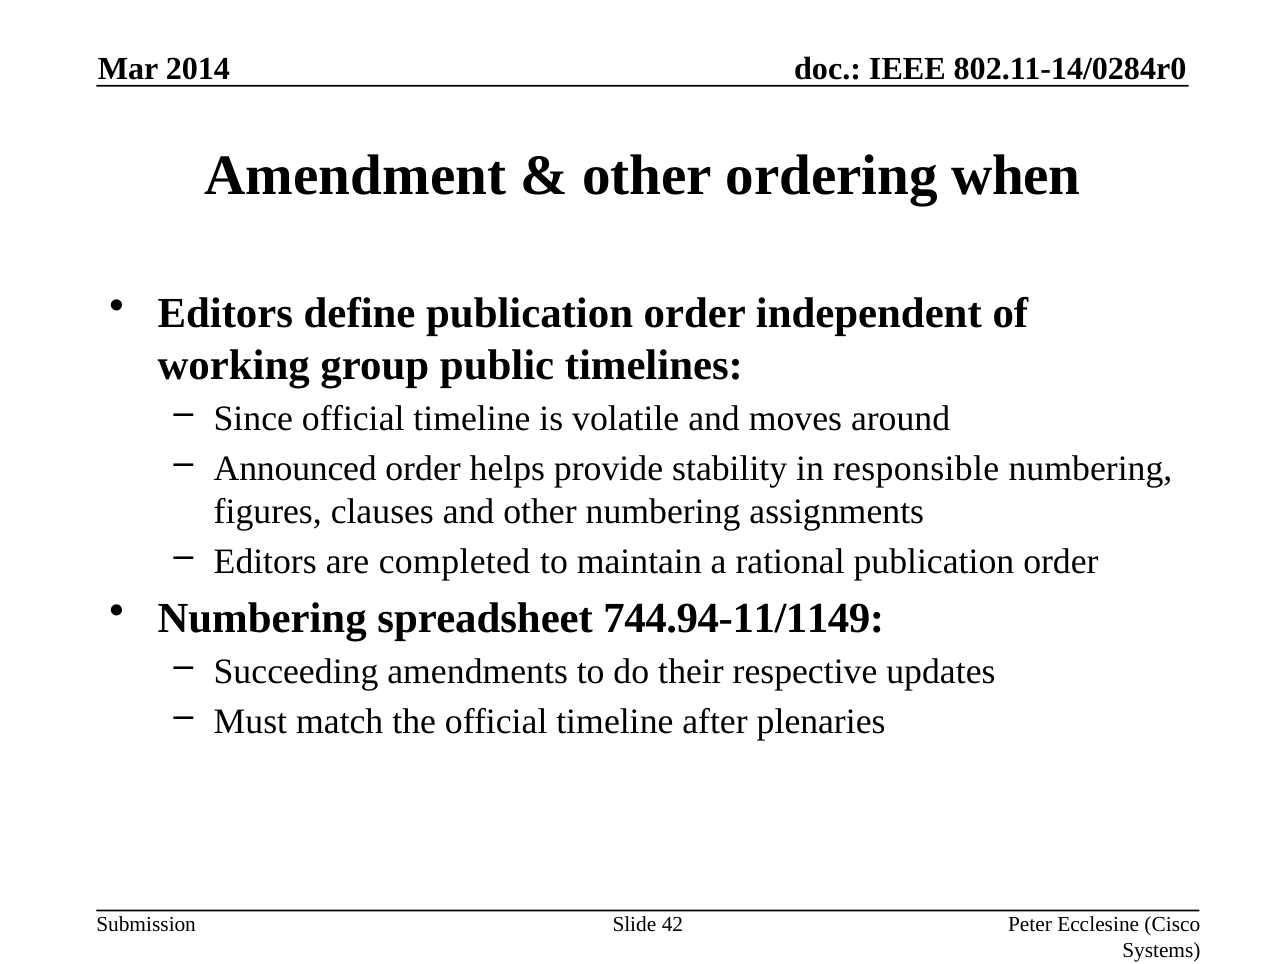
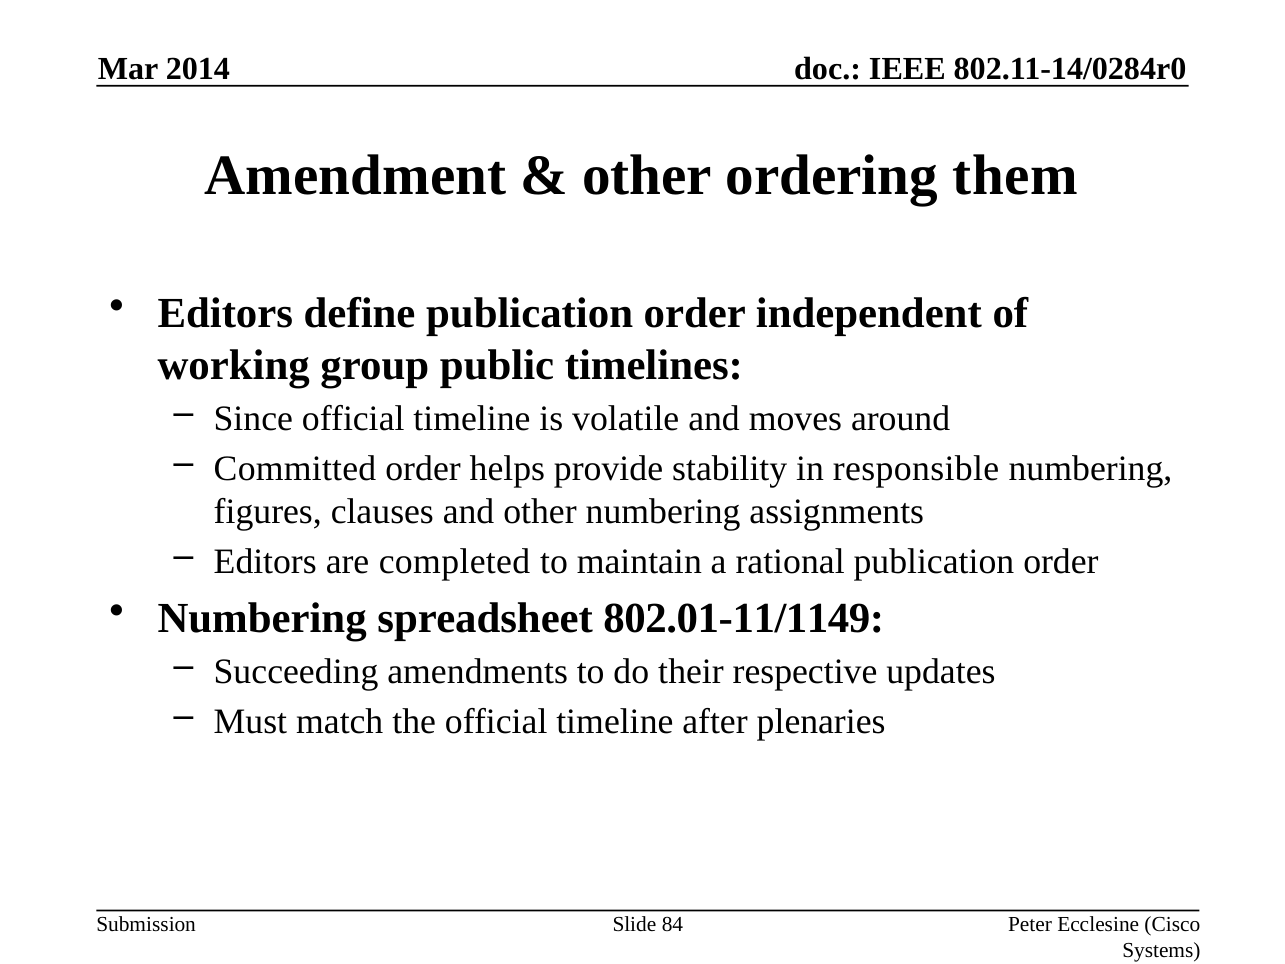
when: when -> them (1016, 175)
Announced: Announced -> Committed (295, 469)
744.94-11/1149: 744.94-11/1149 -> 802.01-11/1149 (744, 618)
42: 42 -> 84 (672, 924)
